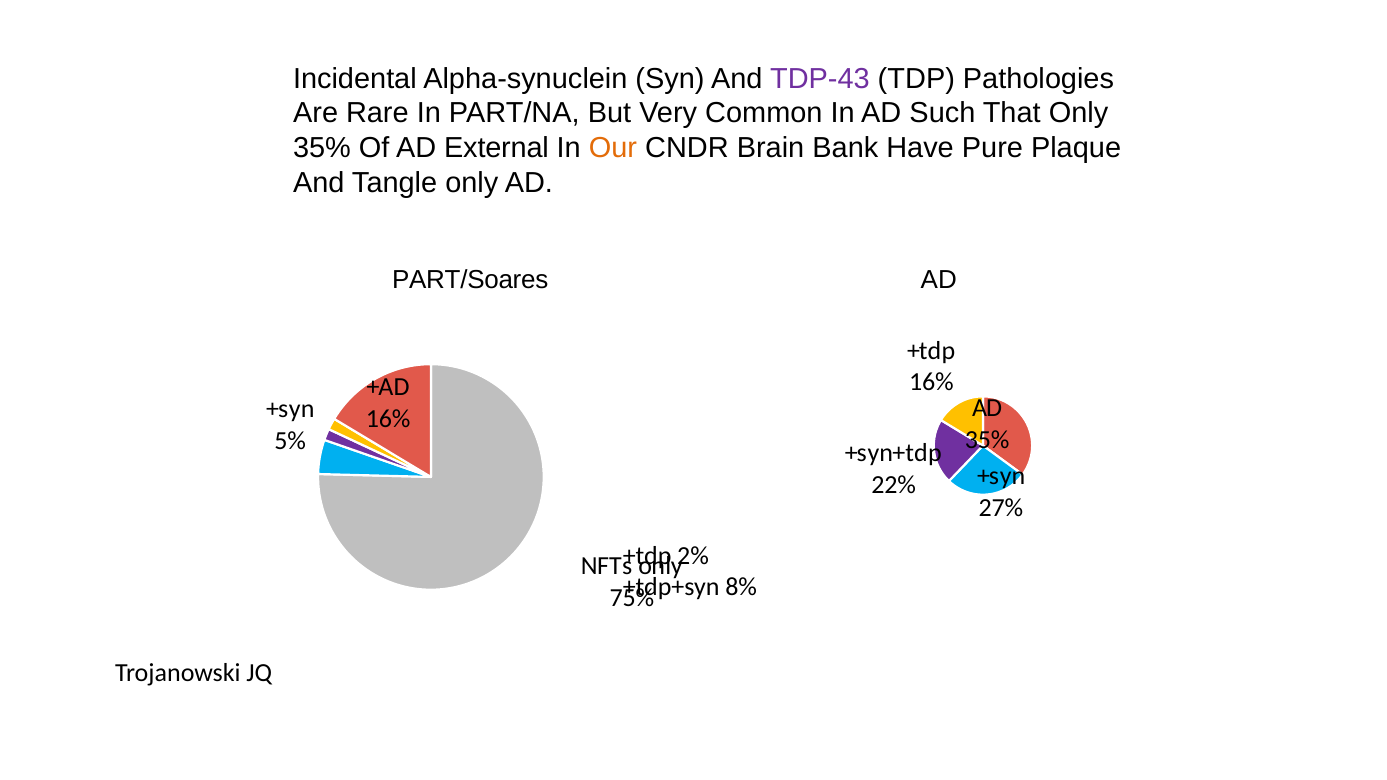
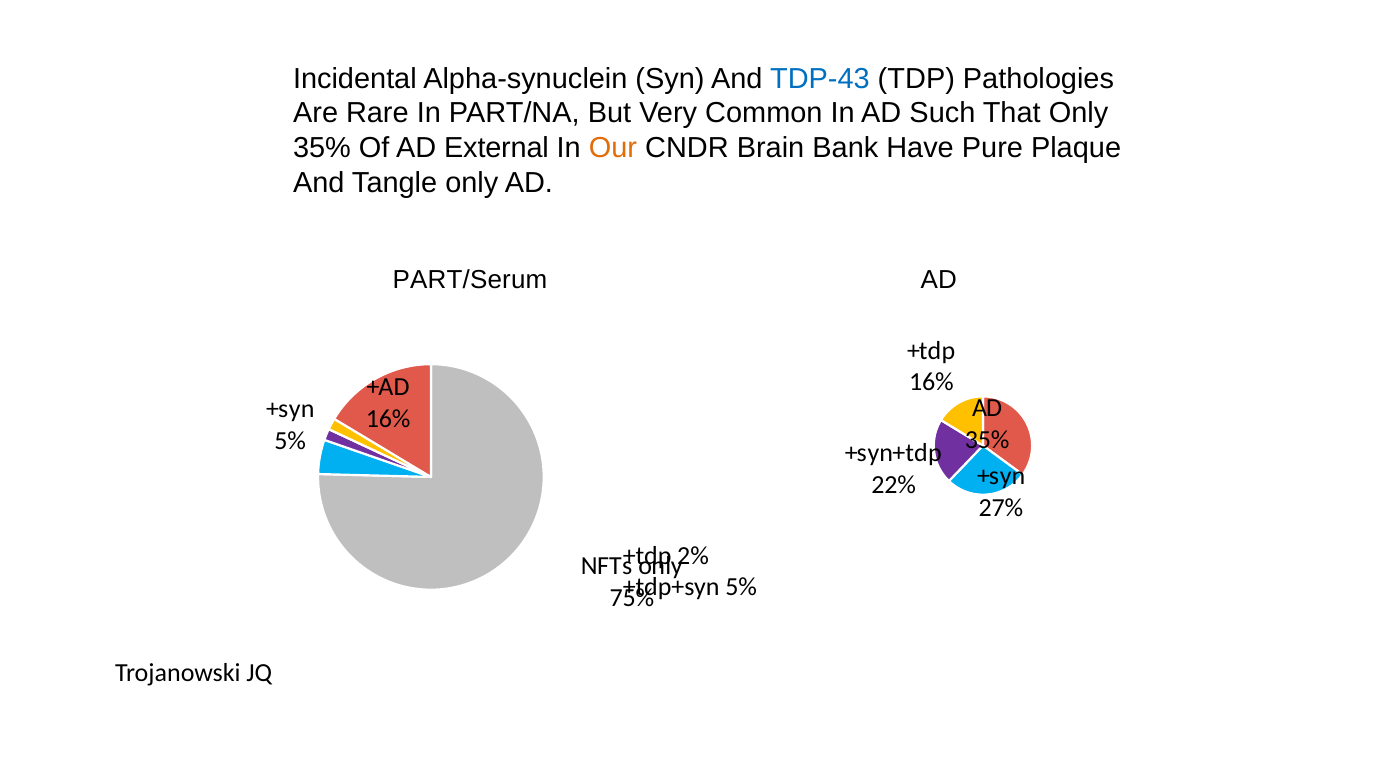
TDP-43 colour: purple -> blue (820, 79)
PART/Soares: PART/Soares -> PART/Serum (470, 280)
8%: 8% -> 5% (741, 587)
